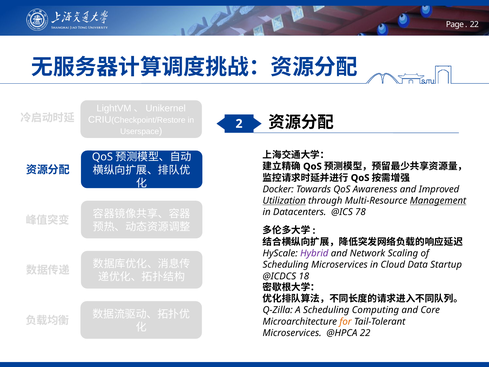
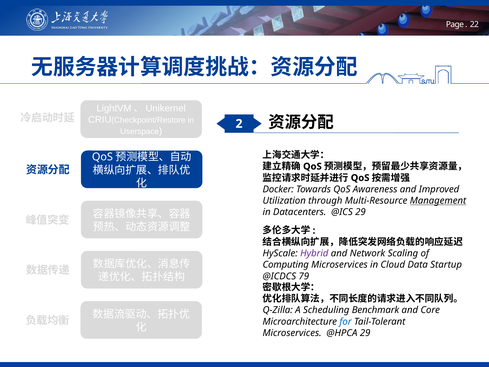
Utilization underline: present -> none (284, 201)
@ICS 78: 78 -> 29 (360, 212)
Scheduling: Scheduling -> Computing (286, 265)
18: 18 -> 79 (304, 276)
Computing: Computing -> Benchmark (376, 310)
for colour: orange -> blue (346, 321)
@HPCA 22: 22 -> 29 (365, 333)
